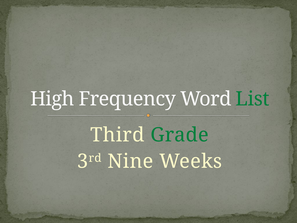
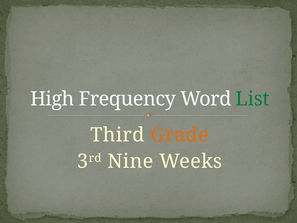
Grade colour: green -> orange (180, 135)
